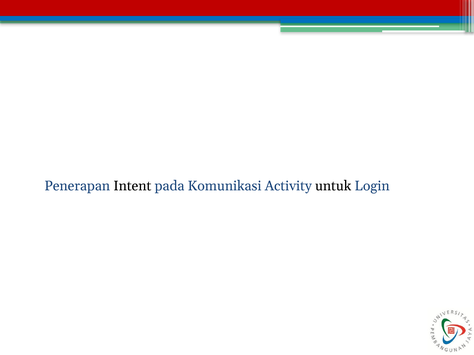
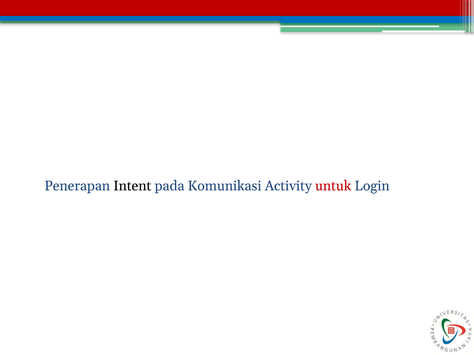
untuk colour: black -> red (333, 186)
